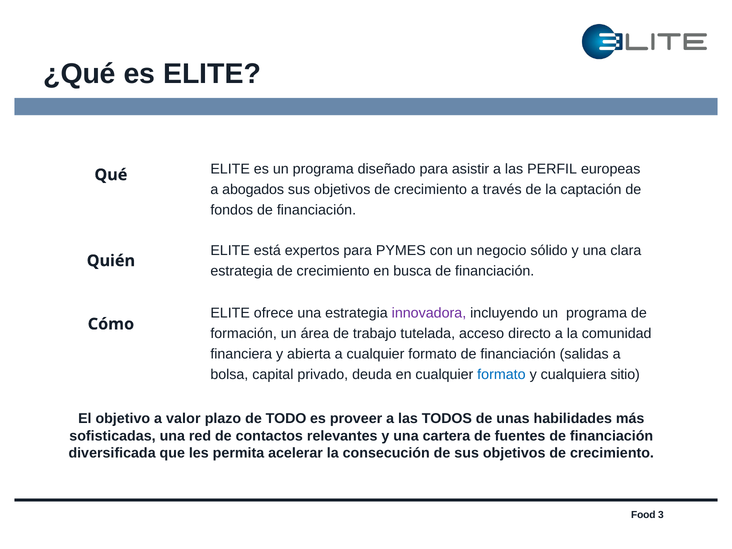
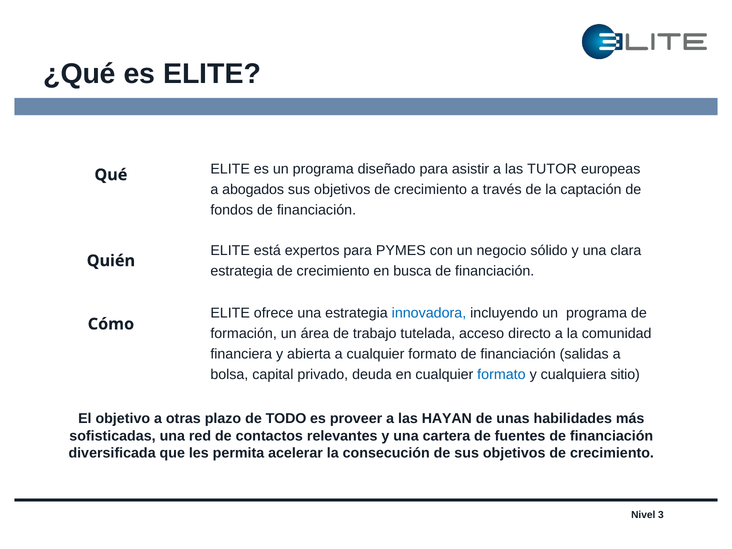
PERFIL: PERFIL -> TUTOR (552, 169)
innovadora colour: purple -> blue (429, 313)
valor: valor -> otras (183, 419)
TODOS: TODOS -> HAYAN (447, 419)
Food: Food -> Nivel (643, 515)
